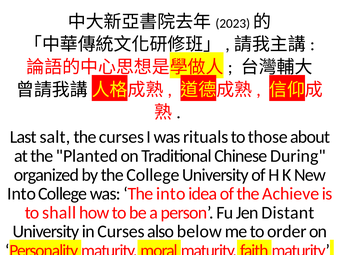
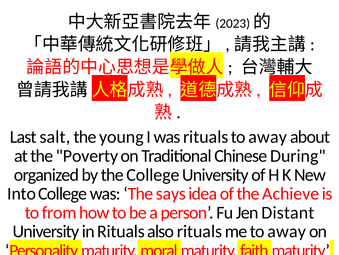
the curses: curses -> young (121, 137)
those: those -> away (268, 137)
Planted: Planted -> Poverty (87, 155)
The into: into -> says (171, 193)
shall: shall -> from (59, 212)
in Curses: Curses -> Rituals (121, 231)
below: below -> rituals (199, 231)
order: order -> away (287, 231)
